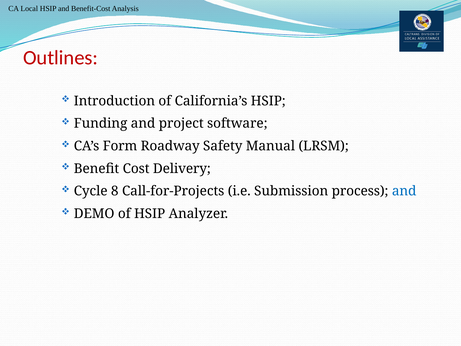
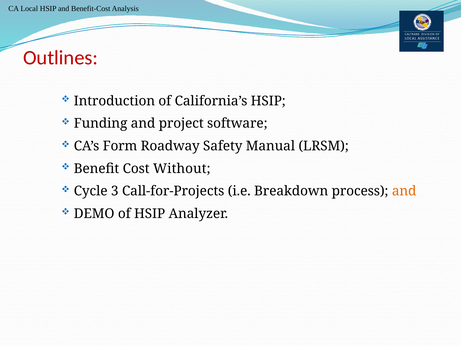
Delivery: Delivery -> Without (182, 168)
8: 8 -> 3 (115, 191)
Submission: Submission -> Breakdown (291, 191)
and colour: blue -> orange (404, 191)
